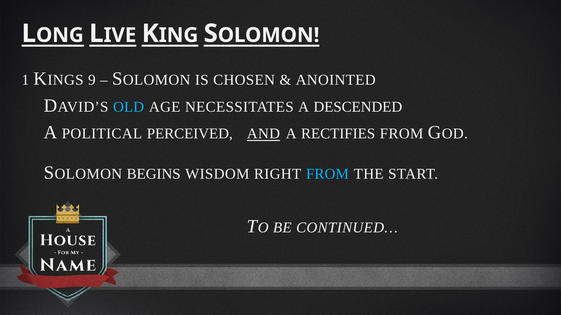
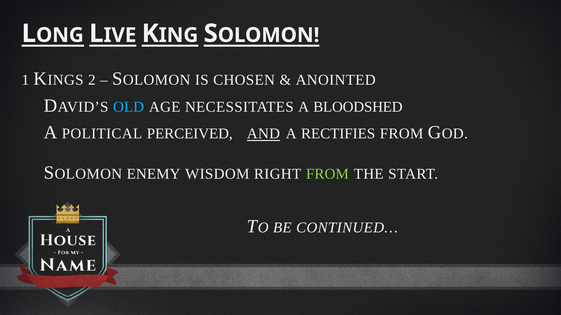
9: 9 -> 2 (92, 80)
DESCENDED: DESCENDED -> BLOODSHED (358, 107)
BEGINS: BEGINS -> ENEMY (154, 174)
FROM colour: light blue -> light green (327, 174)
